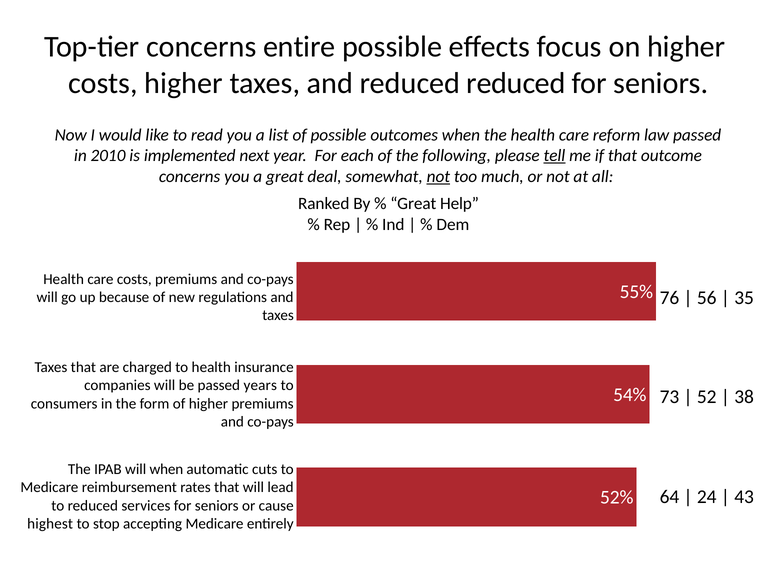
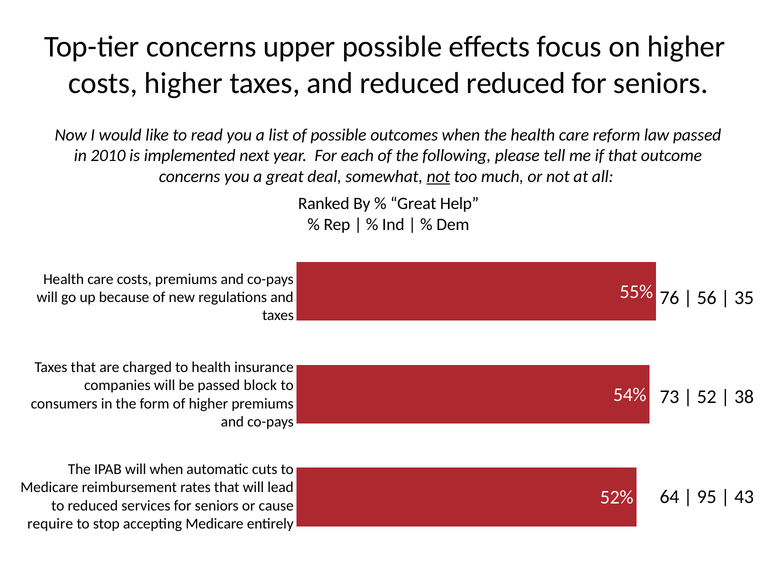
entire: entire -> upper (299, 47)
tell underline: present -> none (554, 156)
years: years -> block (260, 385)
24: 24 -> 95 (707, 496)
highest: highest -> require (50, 524)
